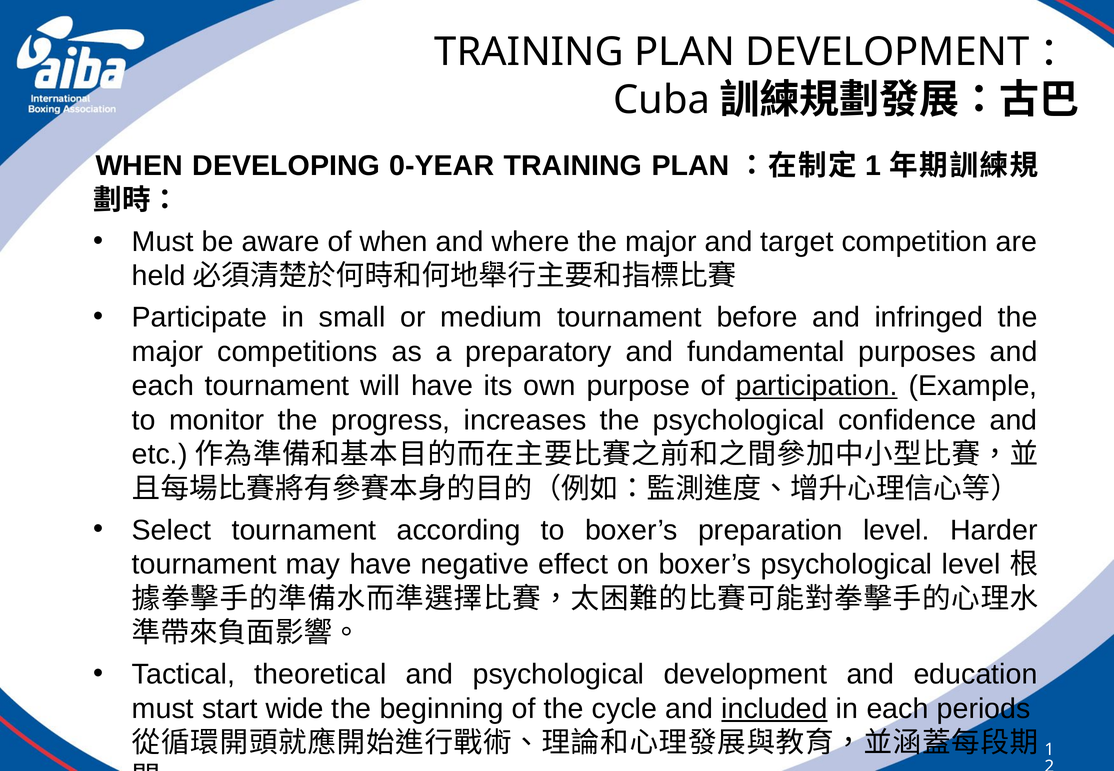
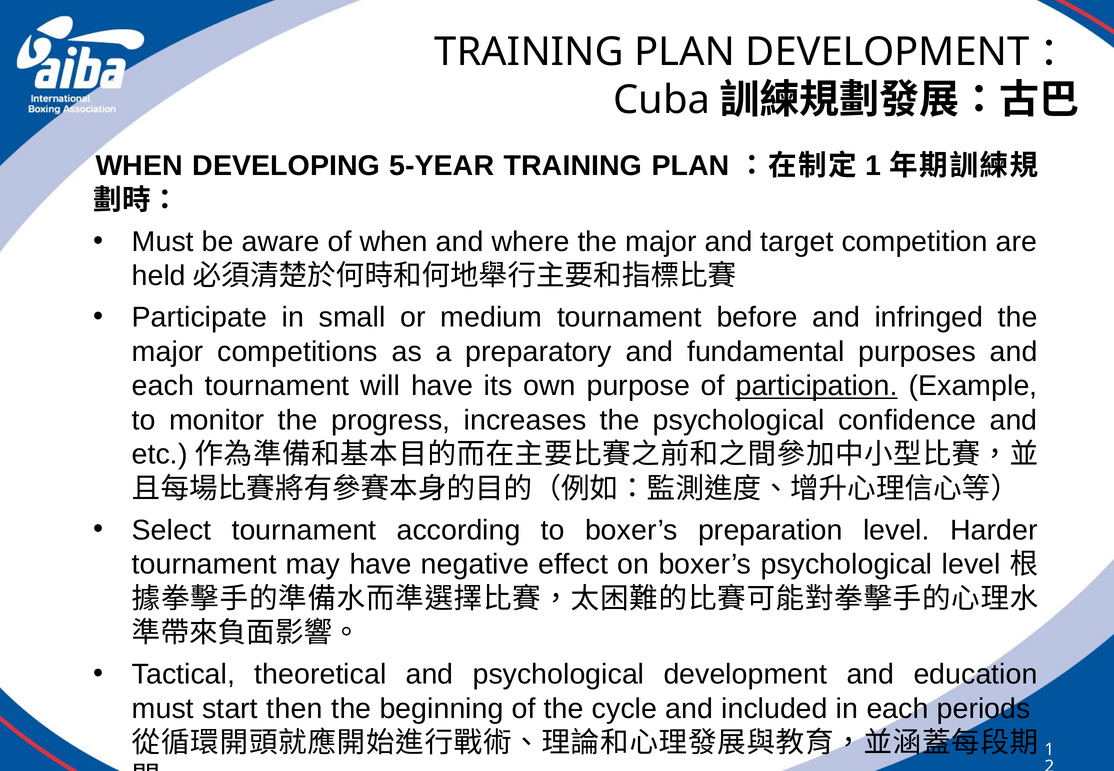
0-YEAR: 0-YEAR -> 5-YEAR (442, 166)
wide: wide -> then (295, 709)
included underline: present -> none (774, 709)
